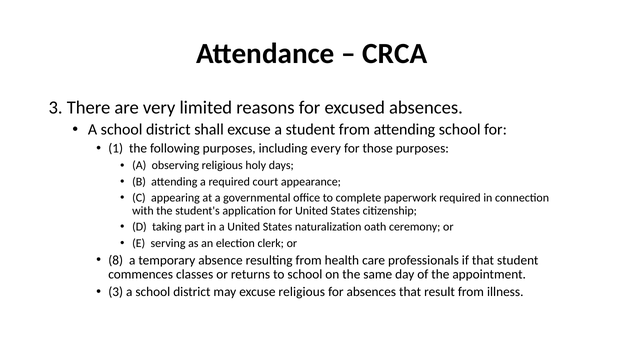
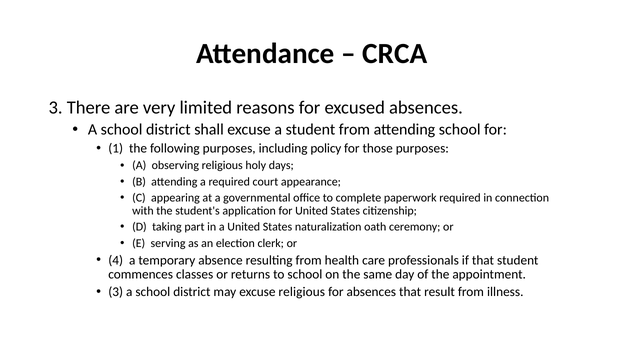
every: every -> policy (326, 149)
8: 8 -> 4 (116, 260)
